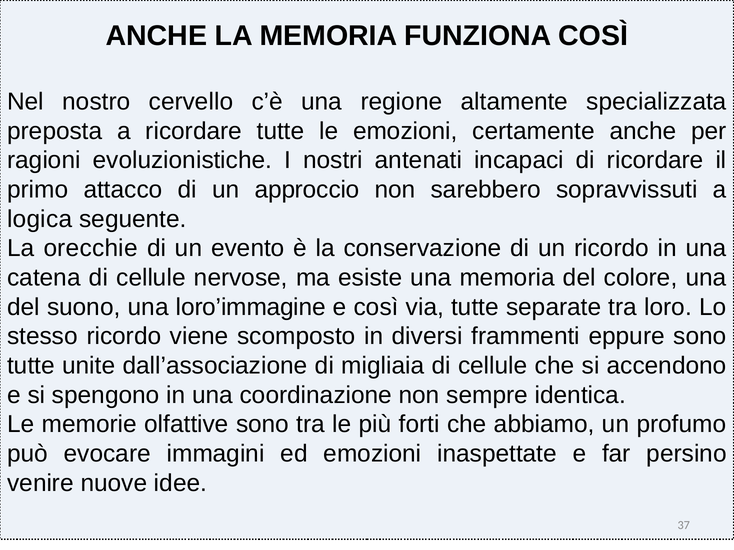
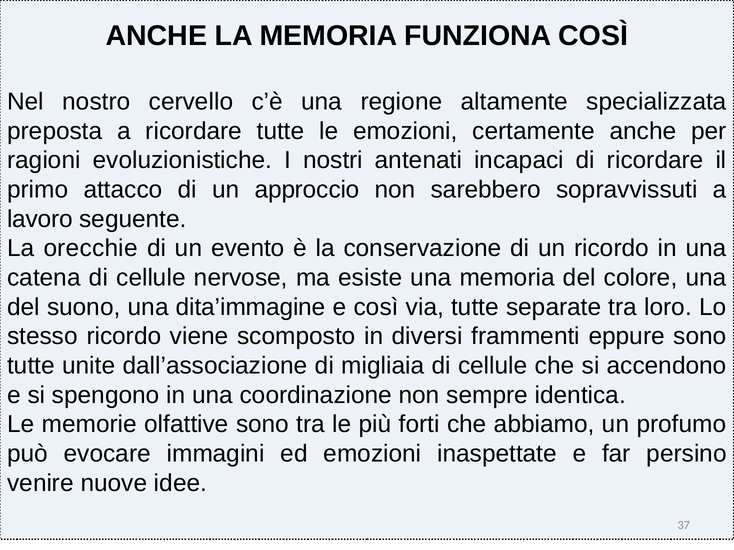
logica: logica -> lavoro (40, 219)
loro’immagine: loro’immagine -> dita’immagine (251, 307)
